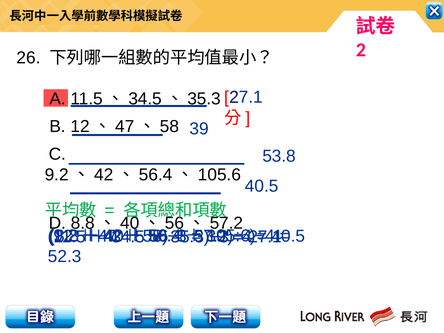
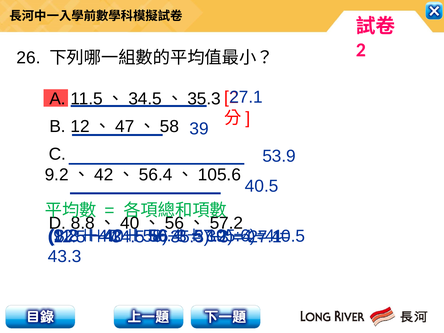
53.8: 53.8 -> 53.9 (279, 156)
52.3: 52.3 -> 43.3 (65, 257)
